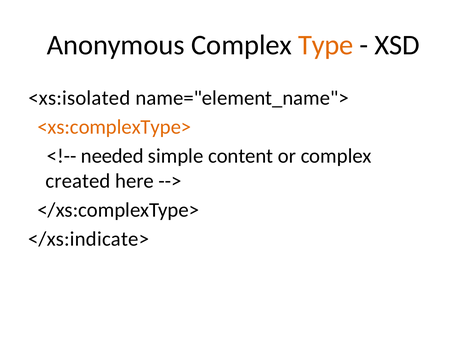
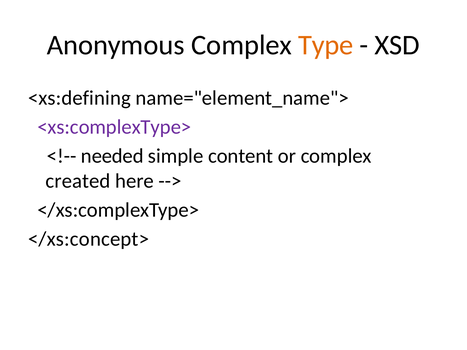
<xs:isolated: <xs:isolated -> <xs:defining (79, 98)
<xs:complexType> colour: orange -> purple (114, 127)
</xs:indicate>: </xs:indicate> -> </xs:concept> (89, 239)
